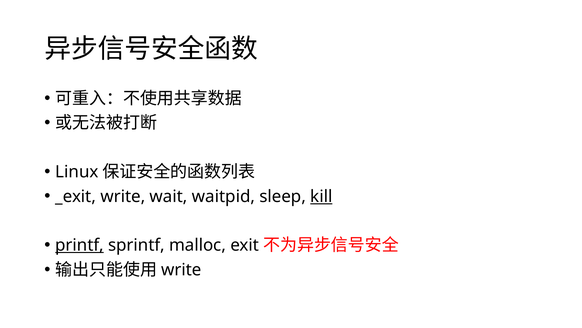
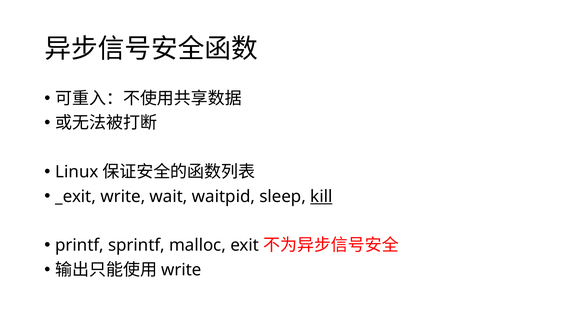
printf underline: present -> none (80, 245)
